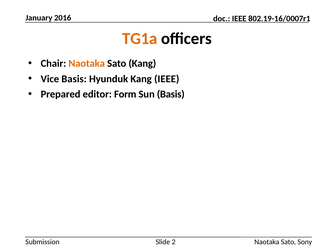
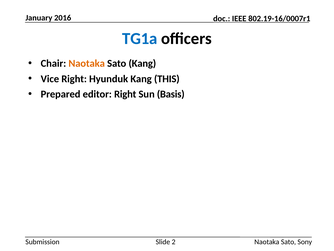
TG1a colour: orange -> blue (140, 38)
Vice Basis: Basis -> Right (74, 79)
Kang IEEE: IEEE -> THIS (167, 79)
editor Form: Form -> Right (125, 94)
